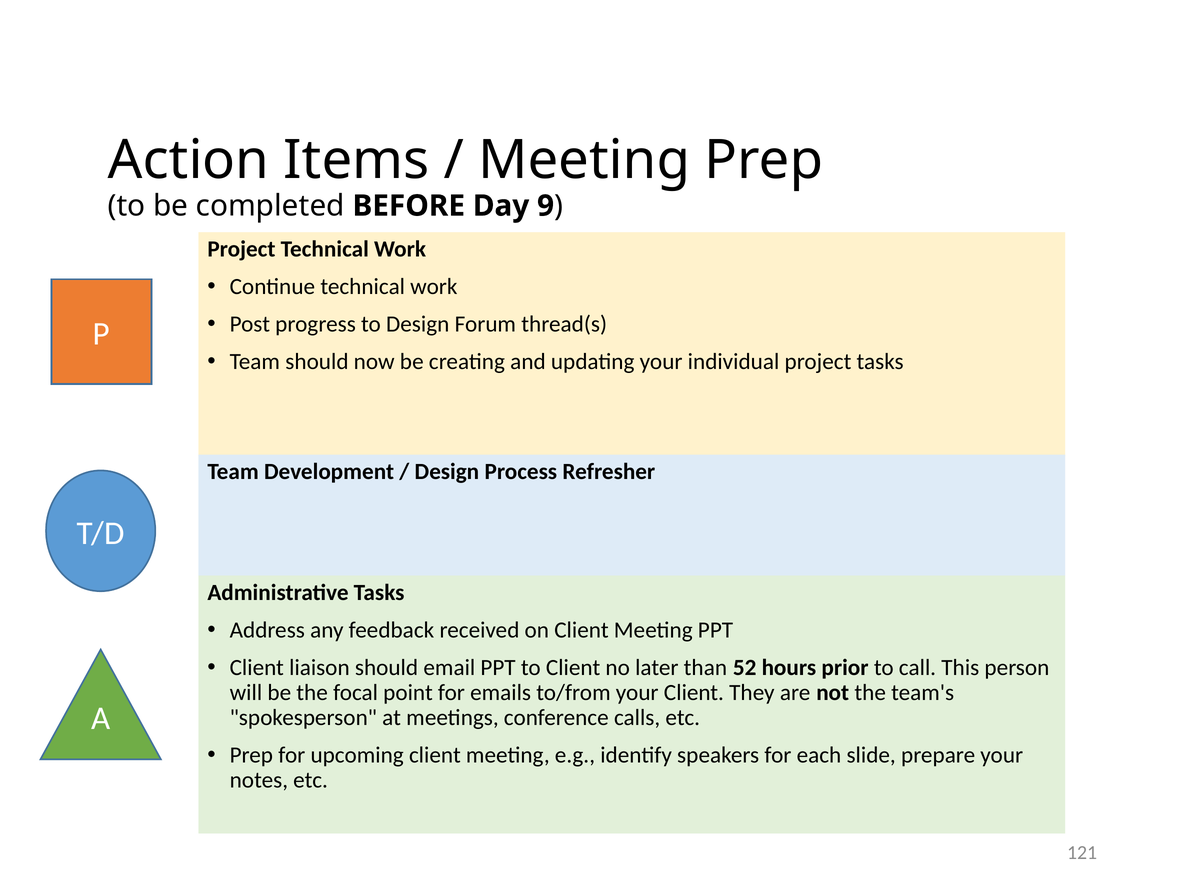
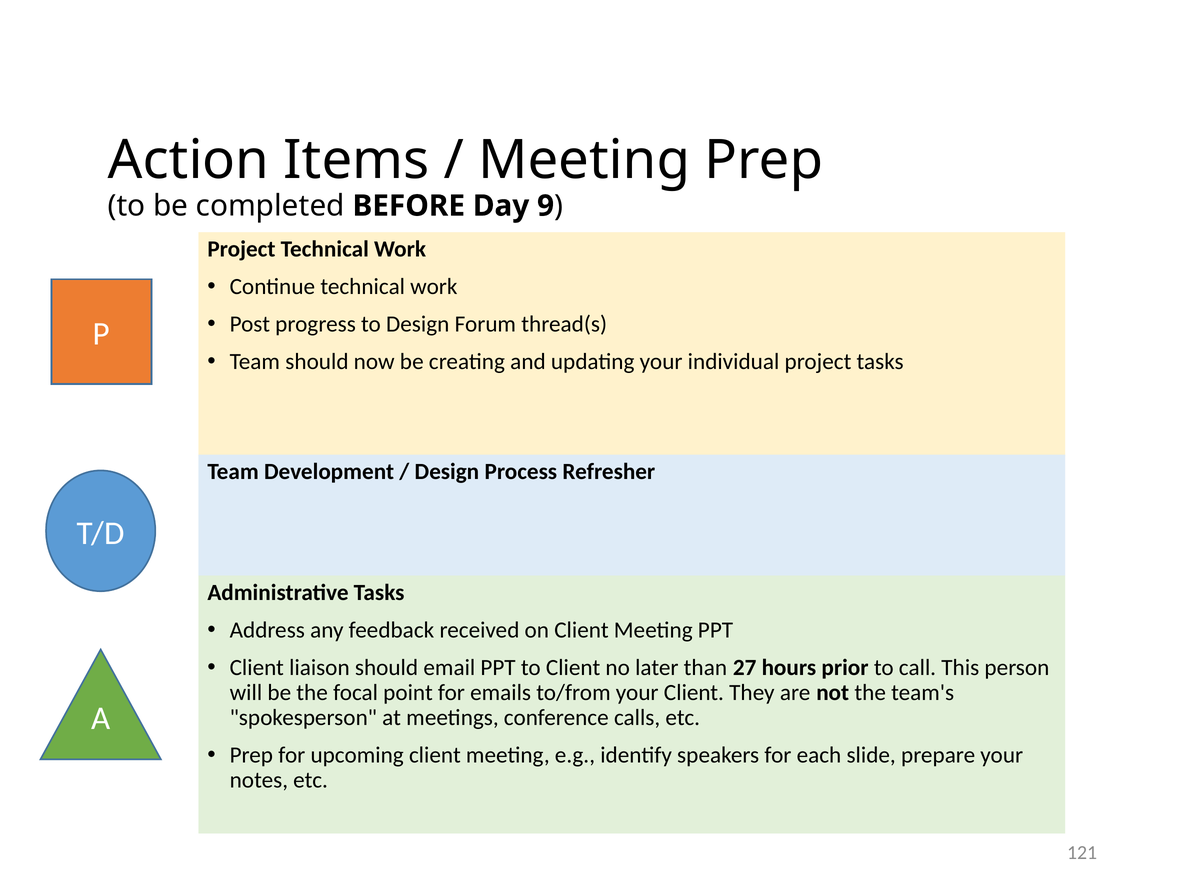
52: 52 -> 27 (745, 668)
